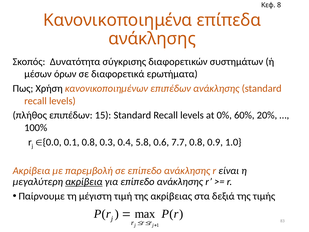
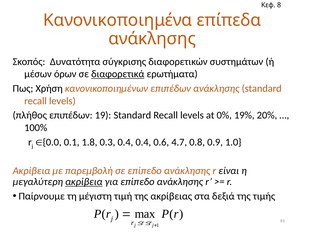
διαφορετικά underline: none -> present (118, 74)
15: 15 -> 19 (103, 115)
60%: 60% -> 19% (244, 115)
0.1 0.8: 0.8 -> 1.8 (90, 142)
0.4 5.8: 5.8 -> 0.4 (143, 142)
7.7: 7.7 -> 4.7 (179, 142)
